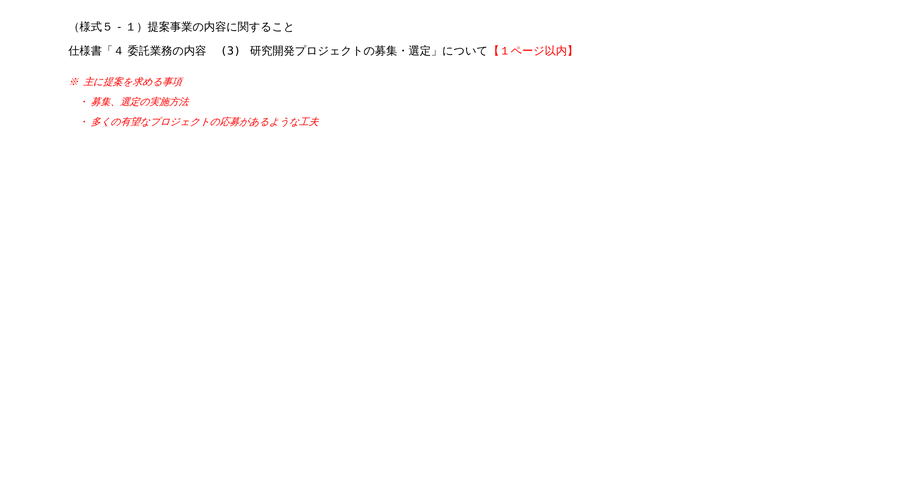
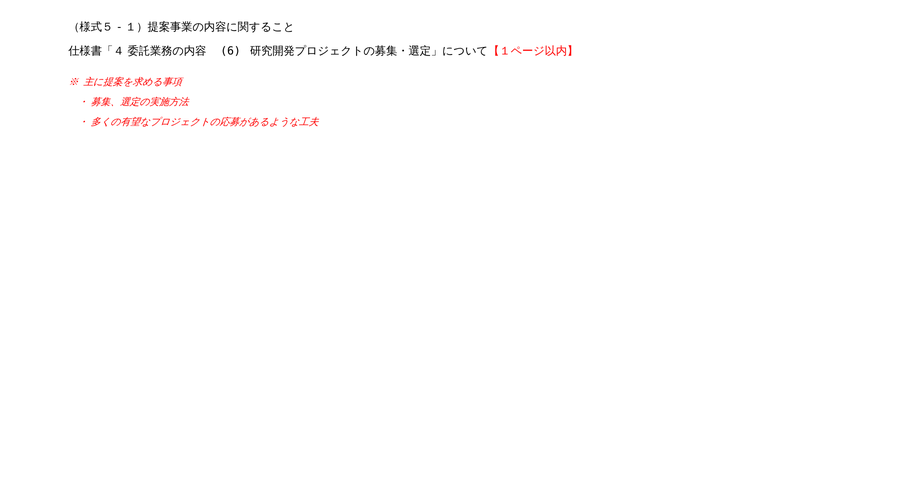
3: 3 -> 6 (231, 51)
